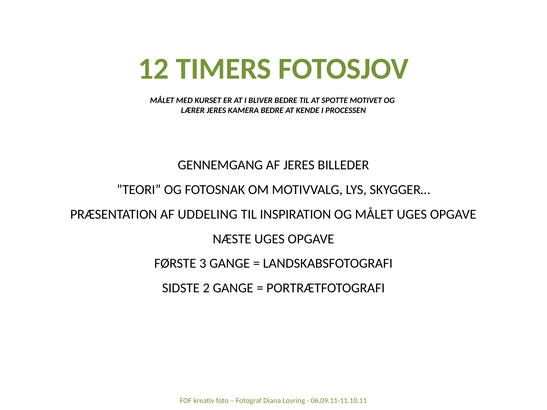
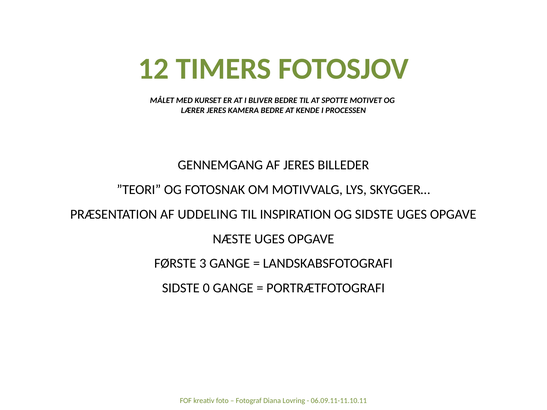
OG MÅLET: MÅLET -> SIDSTE (374, 214)
2: 2 -> 0 (206, 288)
